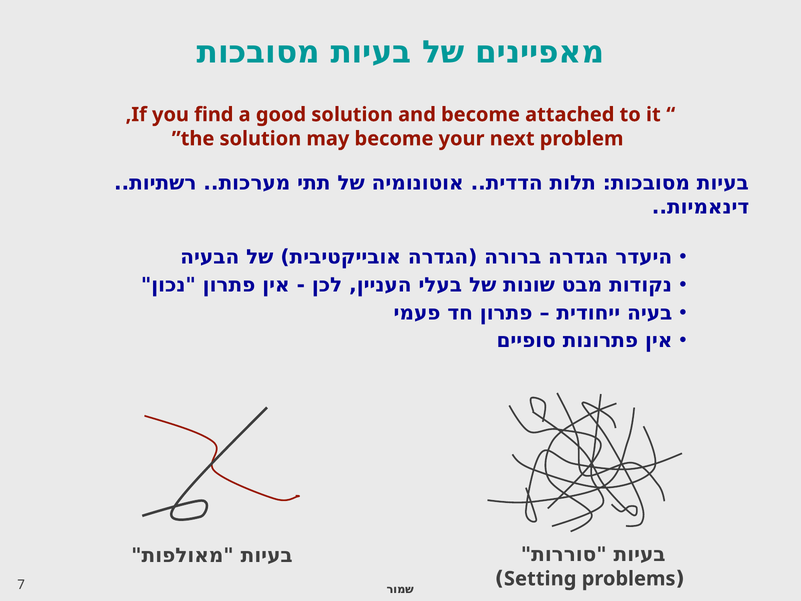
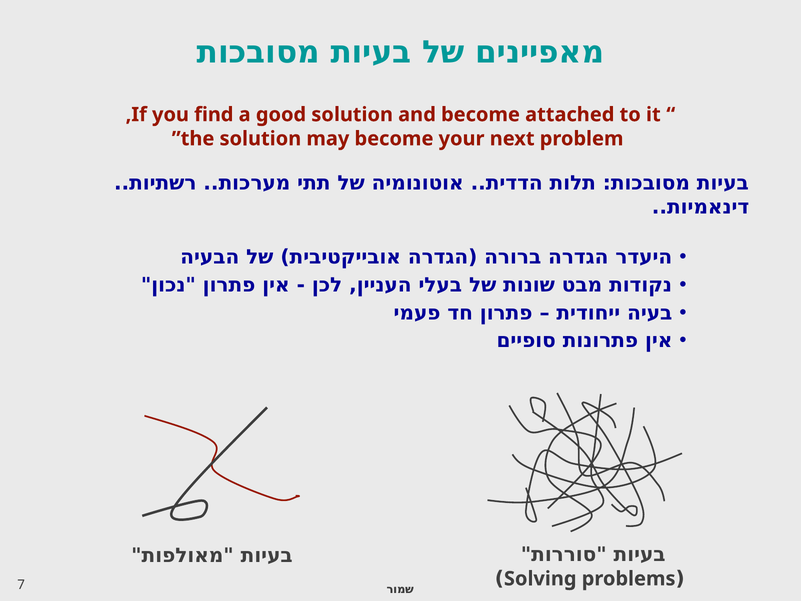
Setting: Setting -> Solving (540, 578)
